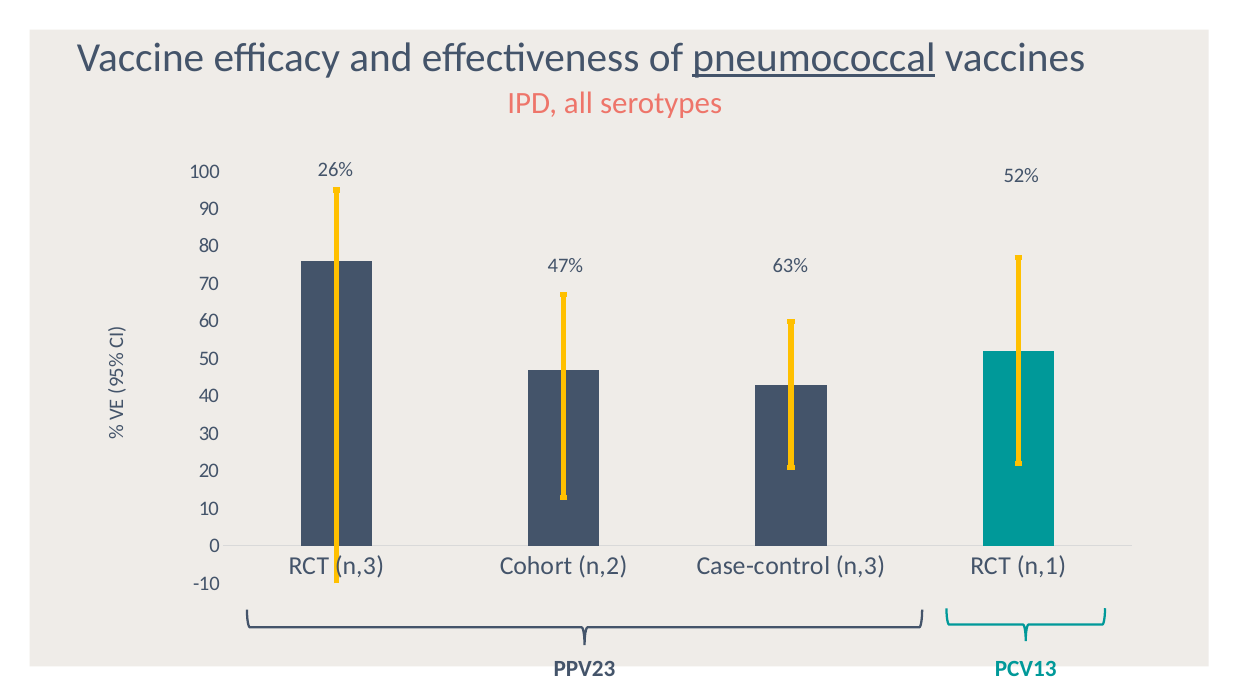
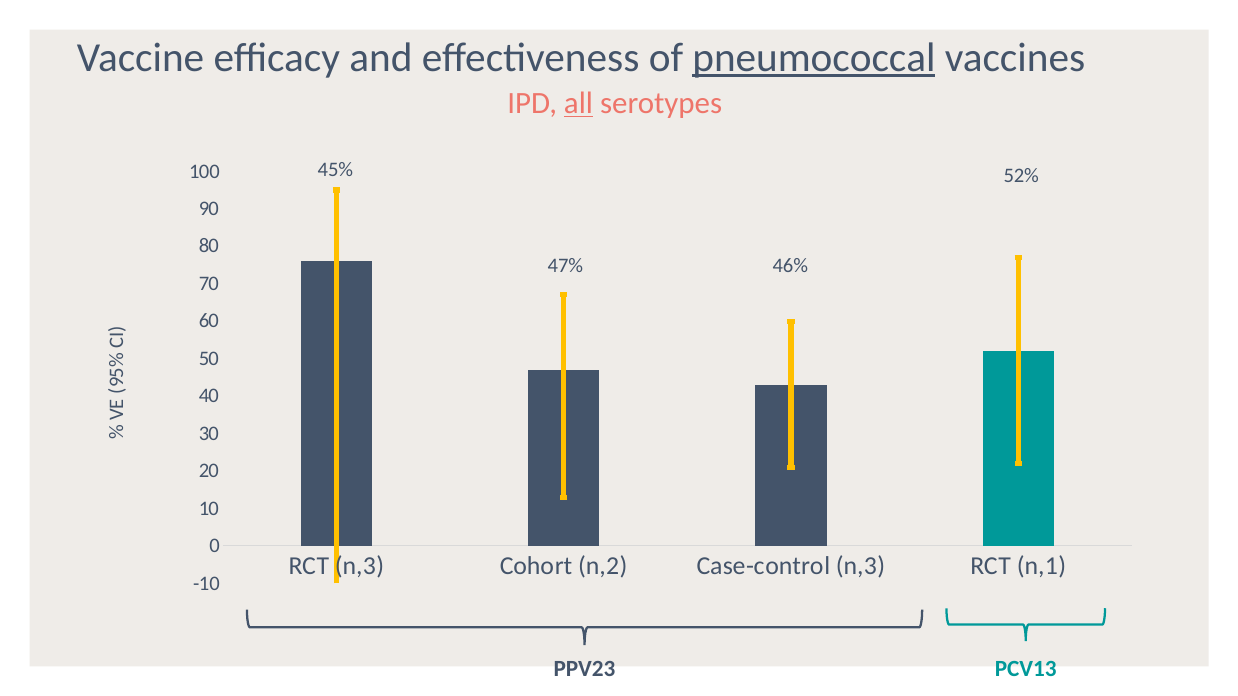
all underline: none -> present (578, 103)
26%: 26% -> 45% (335, 169)
63%: 63% -> 46% (790, 266)
